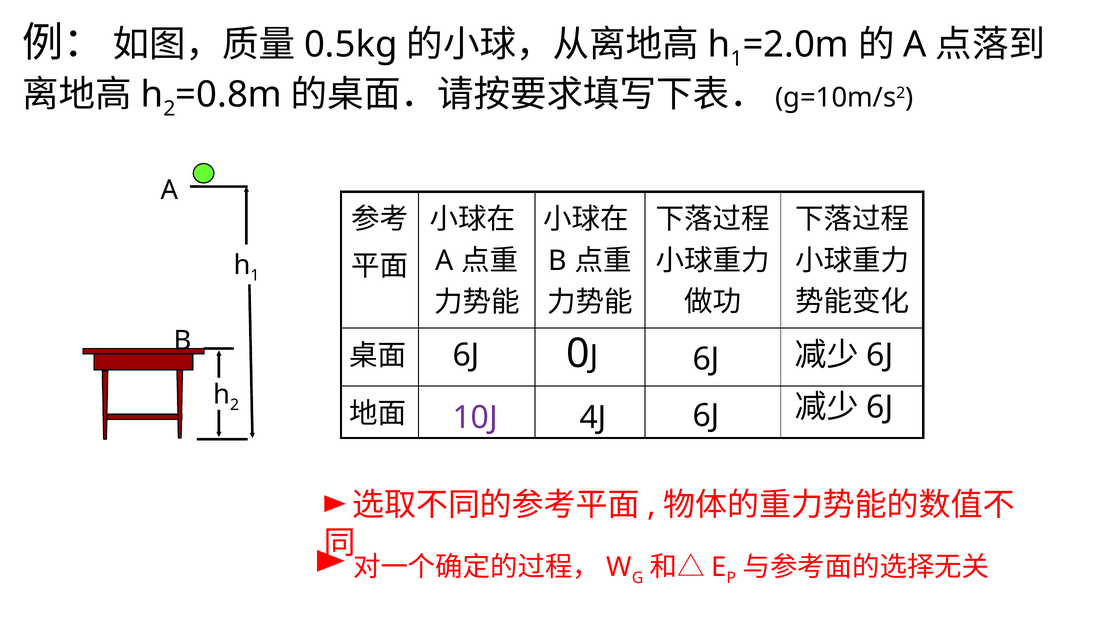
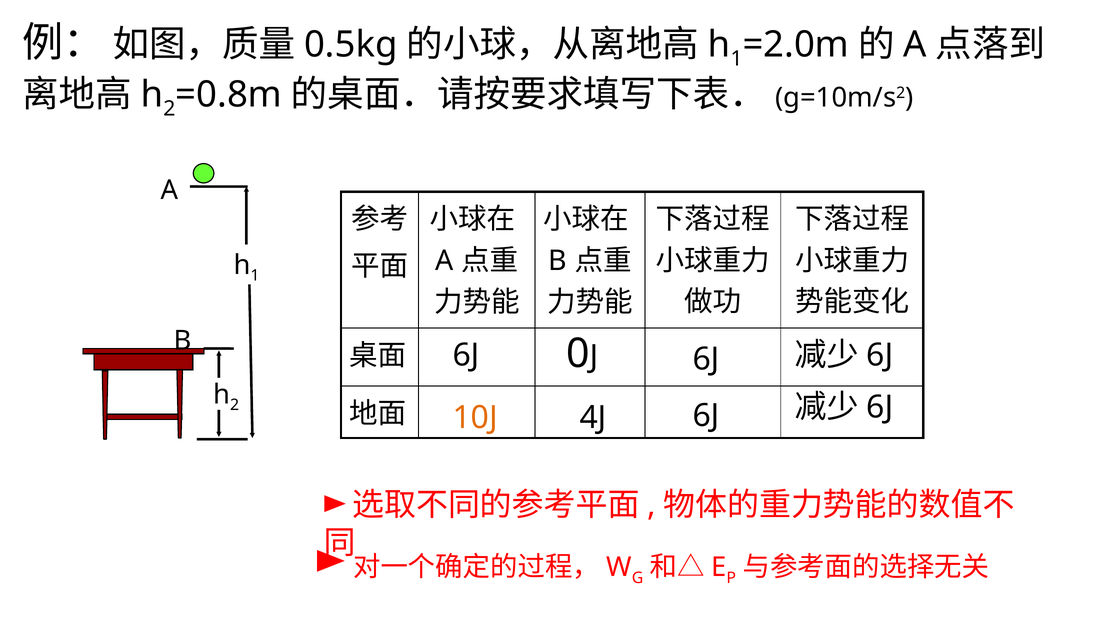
10J colour: purple -> orange (475, 417)
